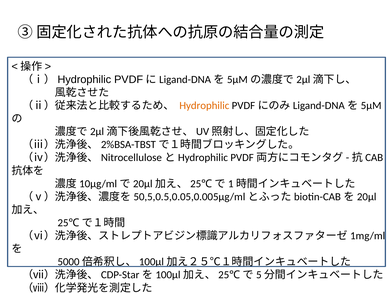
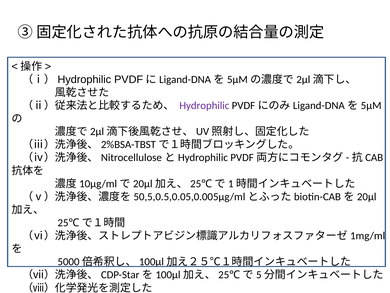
Hydrophilic colour: orange -> purple (204, 105)
